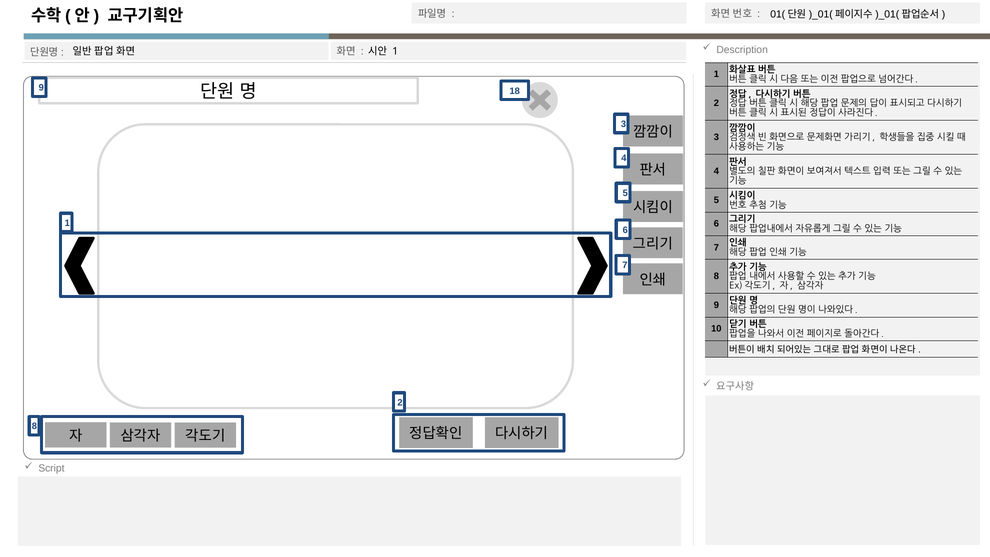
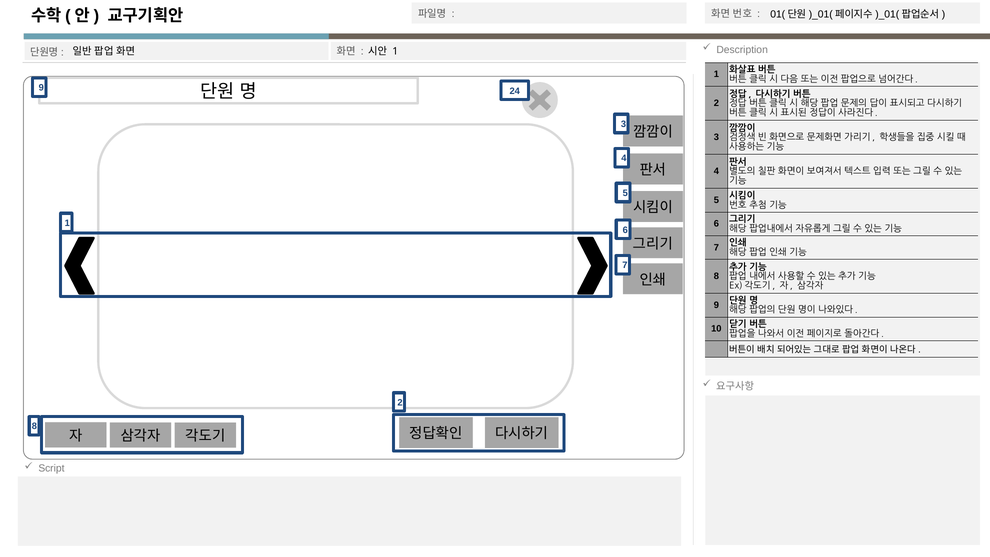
18: 18 -> 24 (515, 91)
